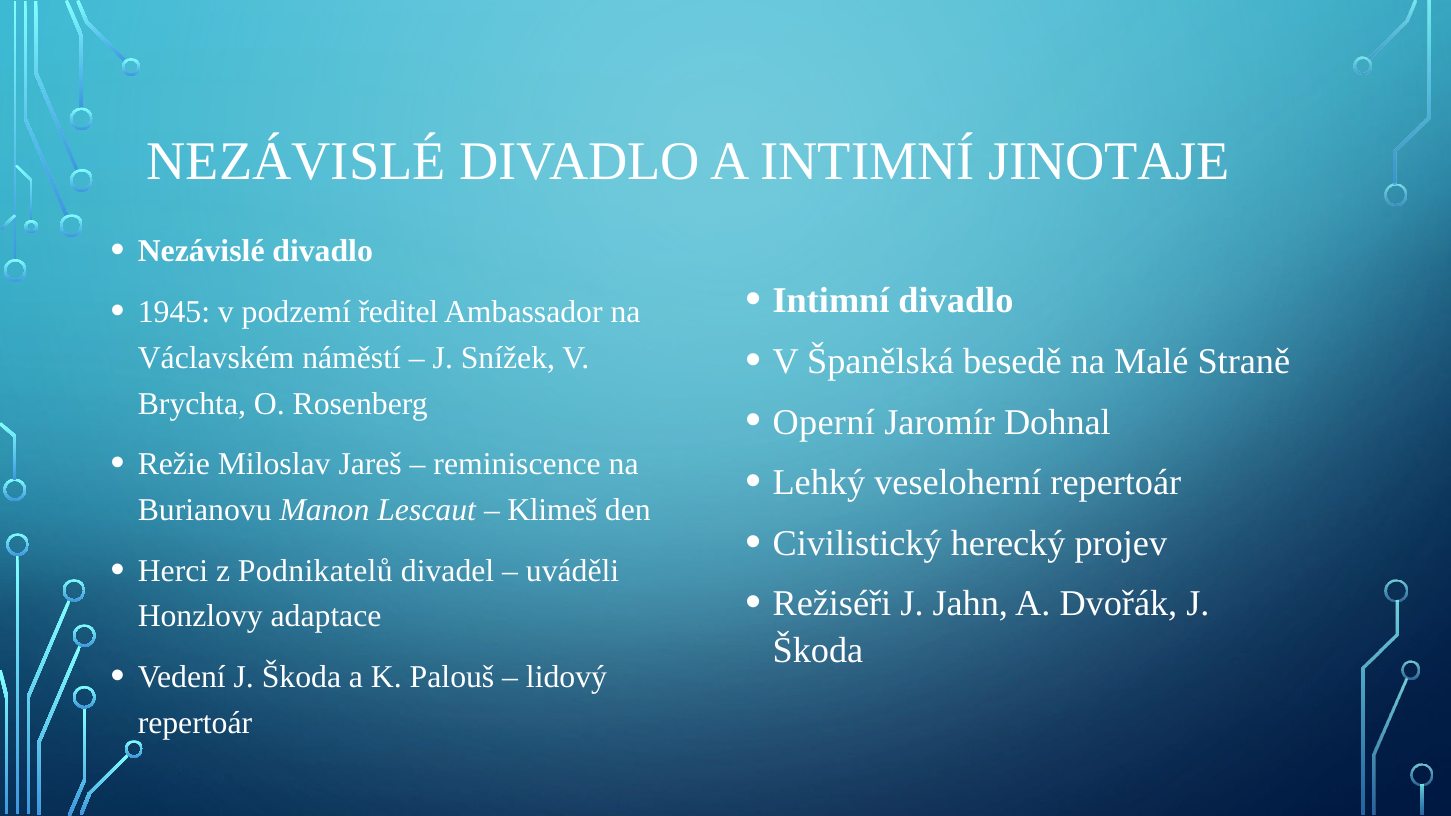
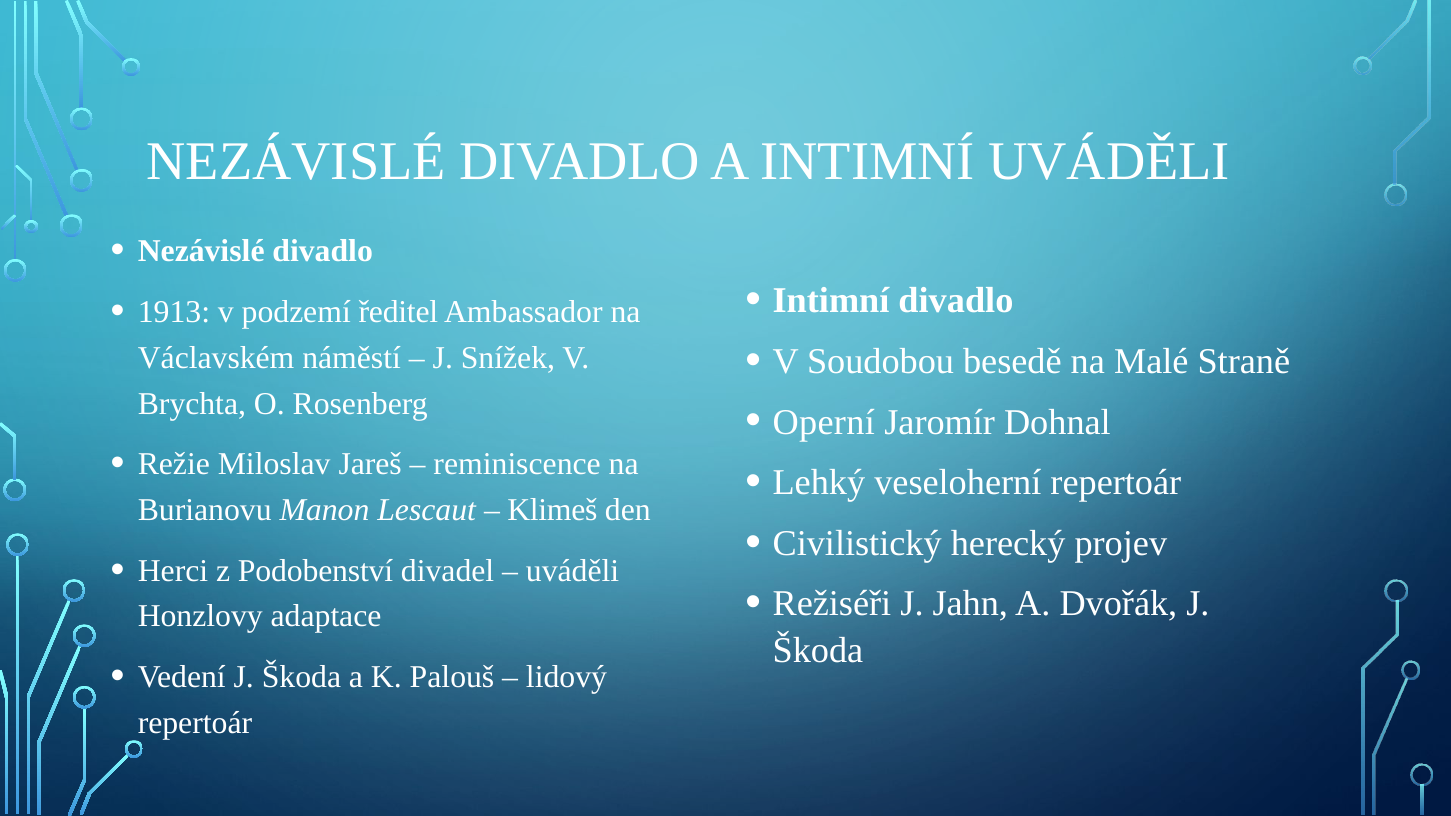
INTIMNÍ JINOTAJE: JINOTAJE -> UVÁDĚLI (1109, 161)
1945: 1945 -> 1913 (174, 312)
Španělská: Španělská -> Soudobou (881, 362)
Podnikatelů: Podnikatelů -> Podobenství (316, 571)
